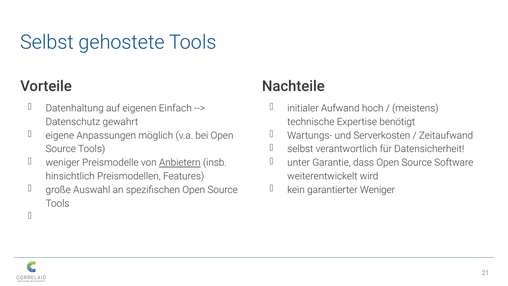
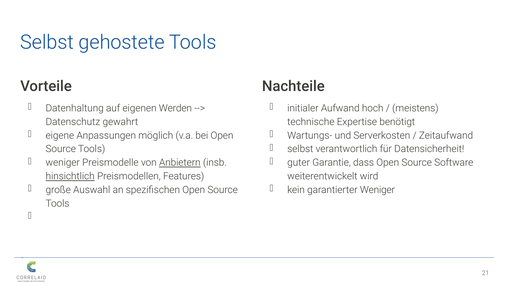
Einfach: Einfach -> Werden (175, 108)
unter: unter -> guter (299, 163)
hinsichtlich underline: none -> present (70, 176)
